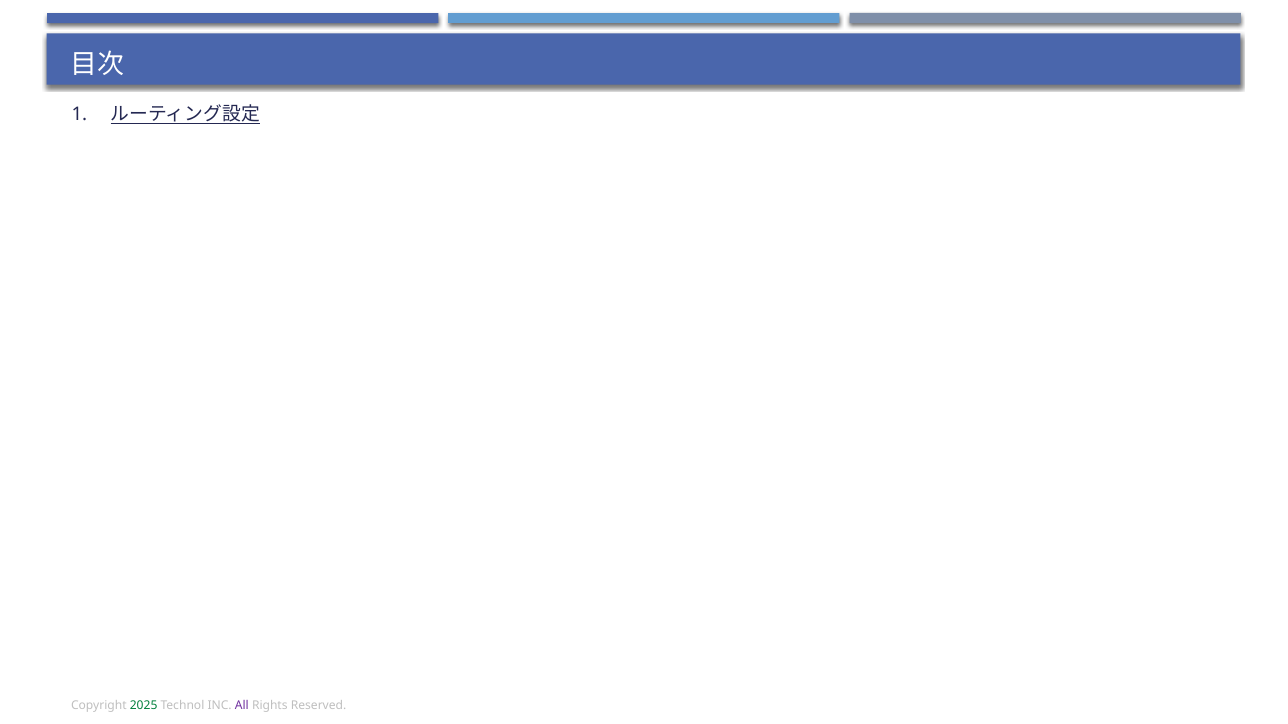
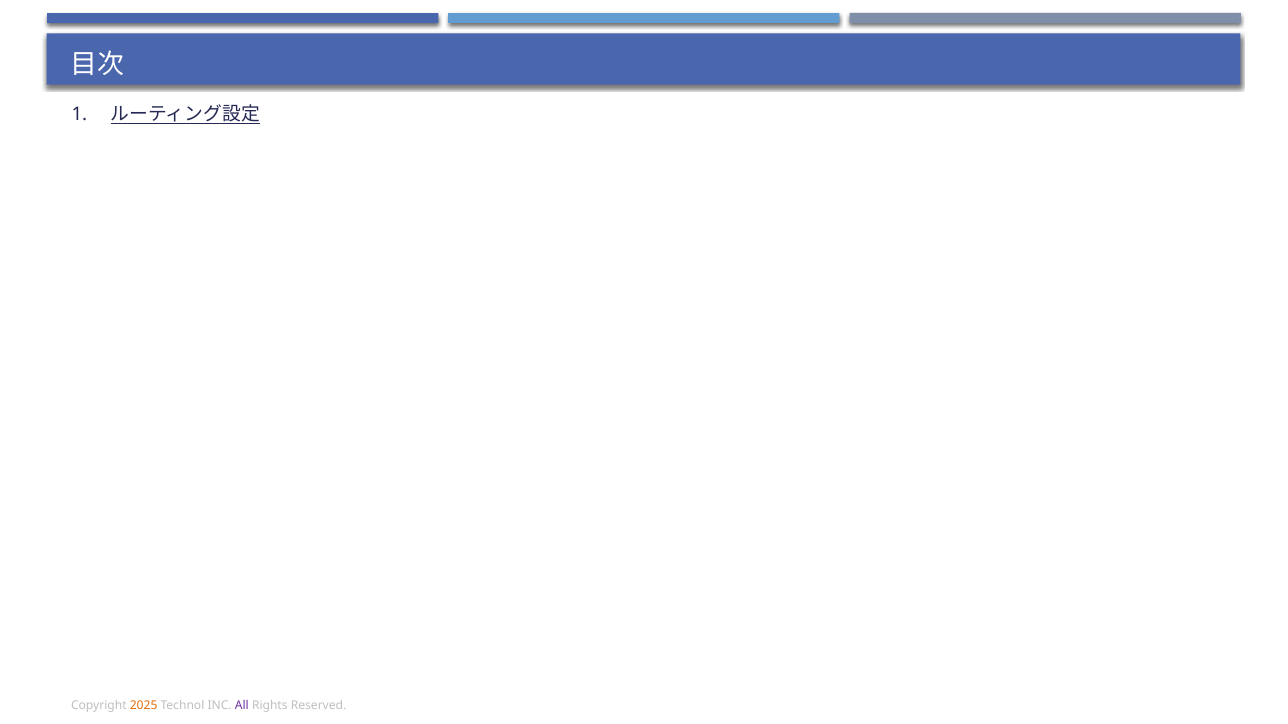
2025 colour: green -> orange (144, 706)
